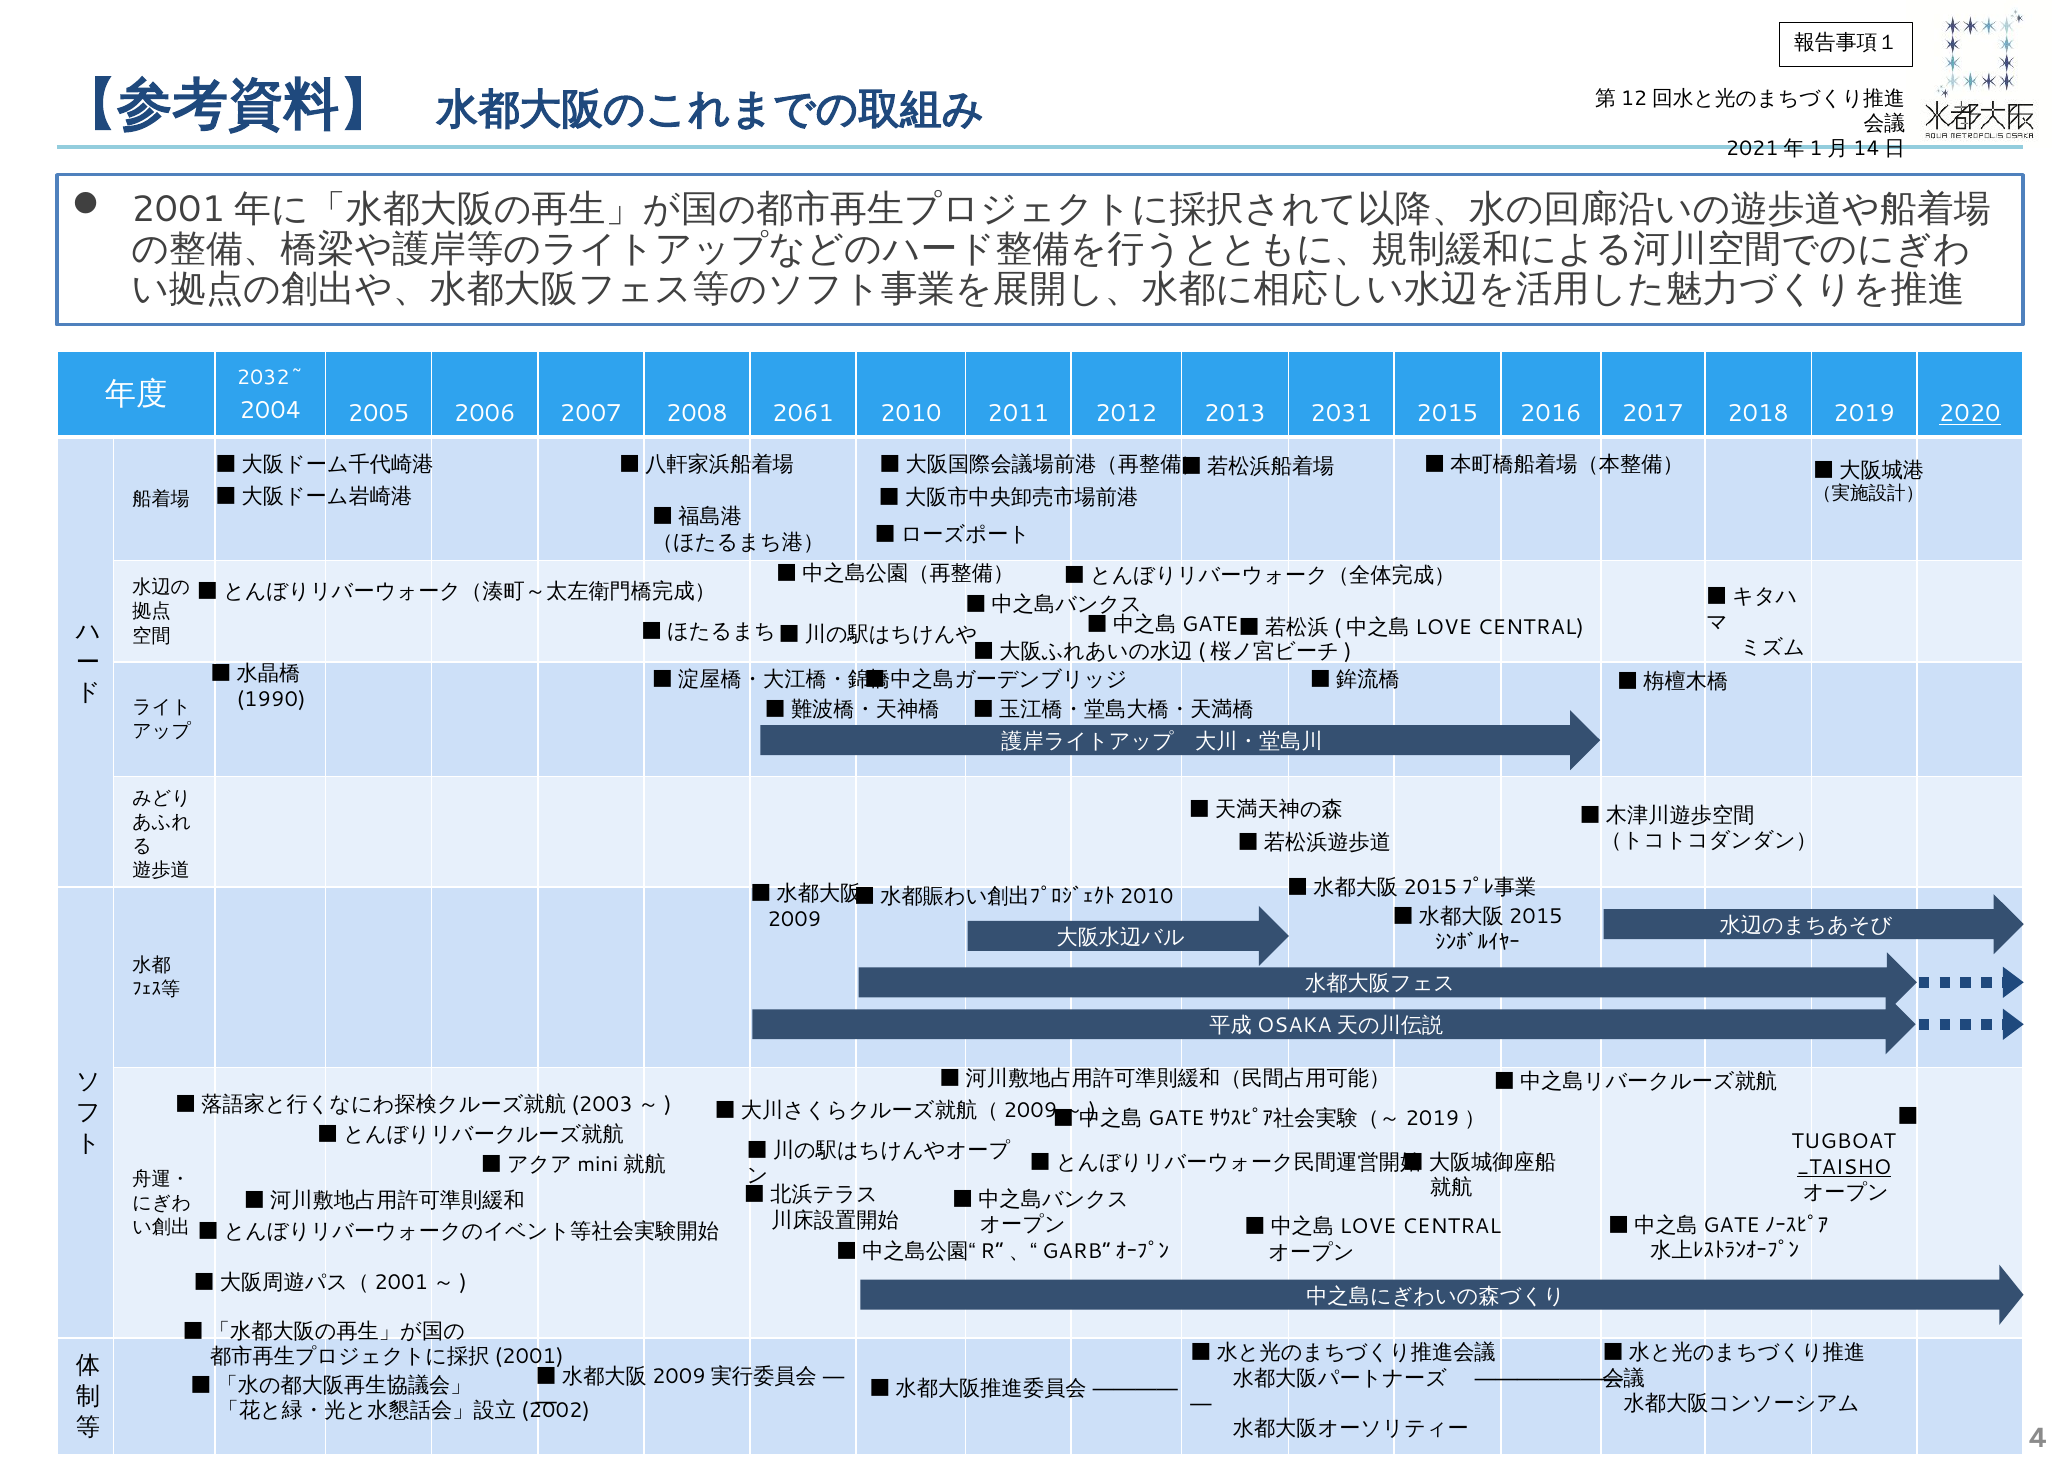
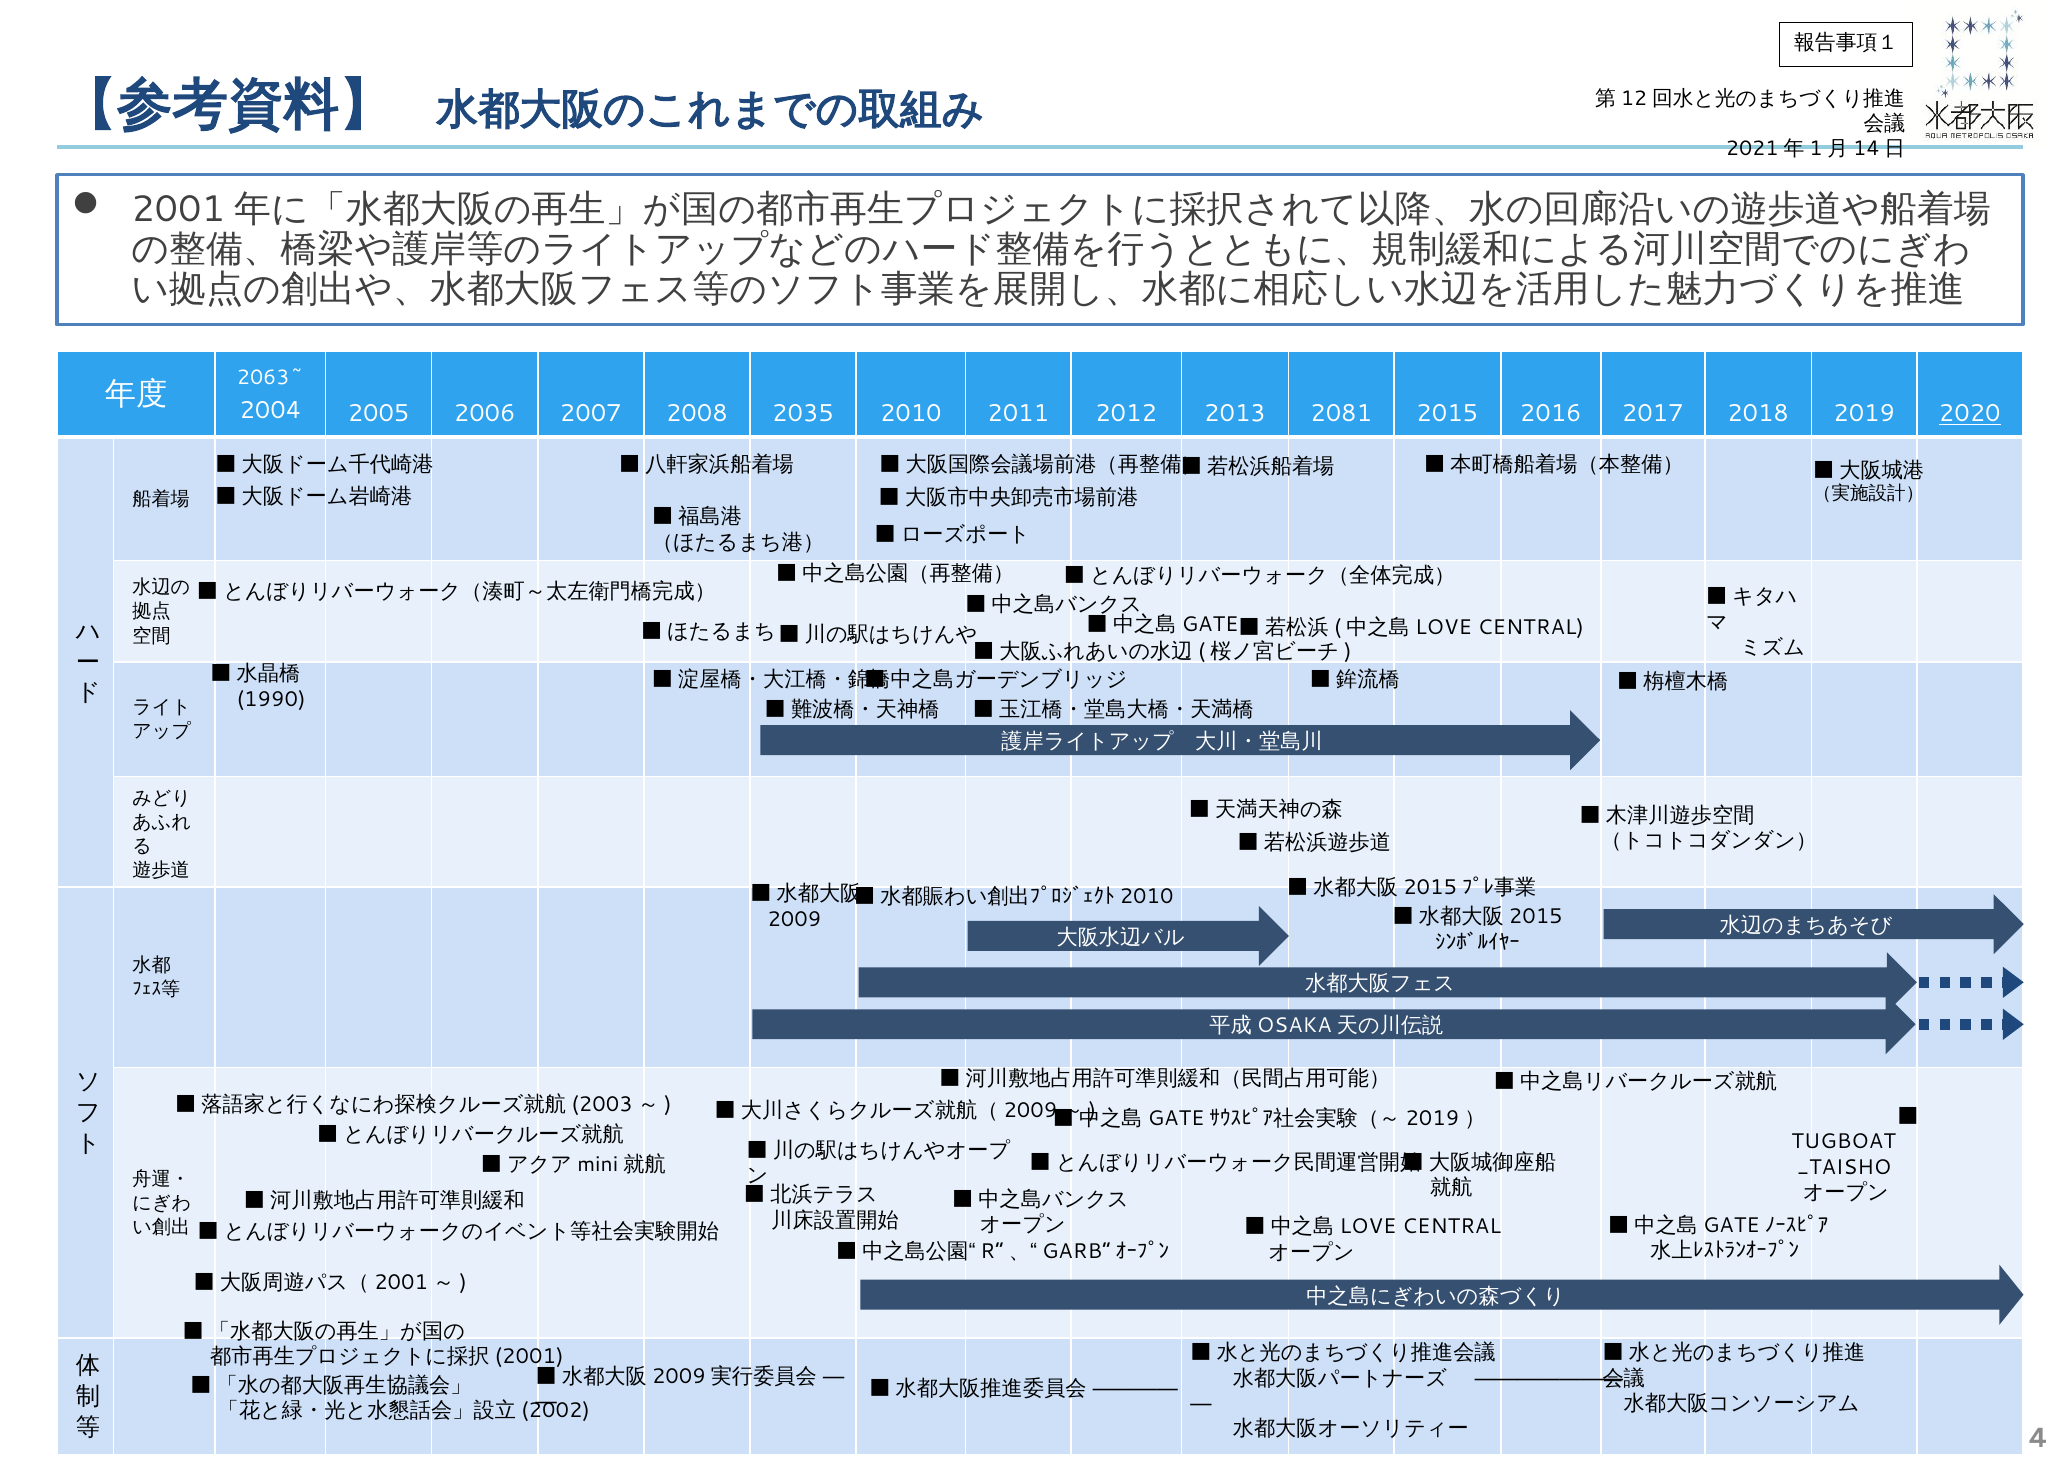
2032~: 2032~ -> 2063~ (270, 378)
2061: 2061 -> 2035 (803, 414)
2031: 2031 -> 2081 (1341, 414)
_TAISHO underline: present -> none (1844, 1167)
